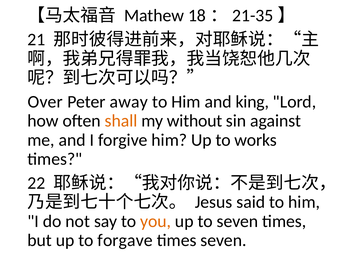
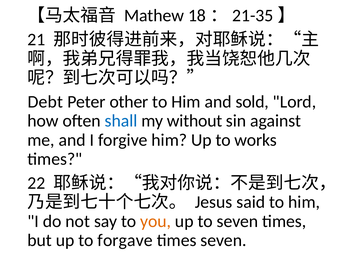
Over: Over -> Debt (45, 102)
away: away -> other (129, 102)
king: king -> sold (252, 102)
shall colour: orange -> blue (121, 121)
